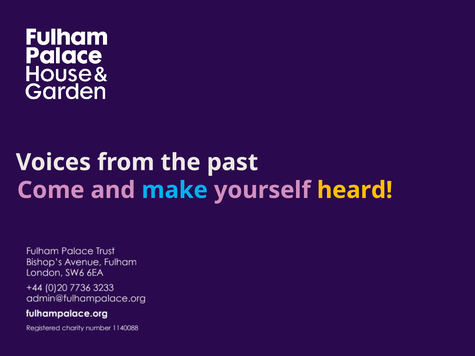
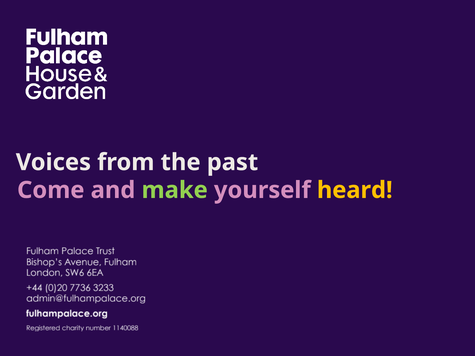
make colour: light blue -> light green (175, 190)
